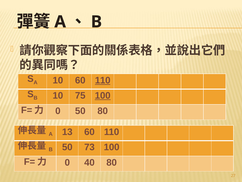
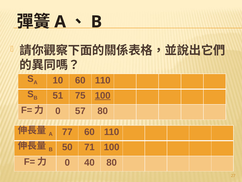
110 underline: present -> none (103, 80)
10: 10 -> 51 (58, 95)
0 50: 50 -> 57 (80, 111)
13: 13 -> 77 (67, 132)
73: 73 -> 71 (89, 147)
